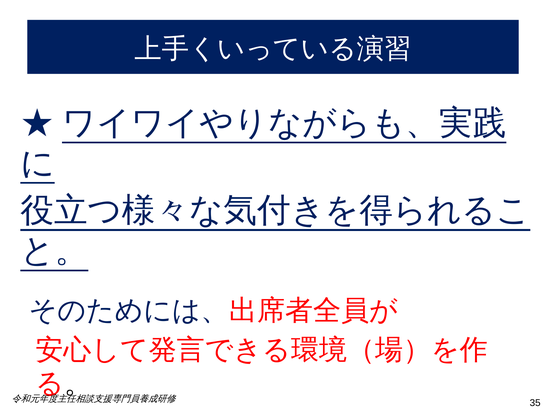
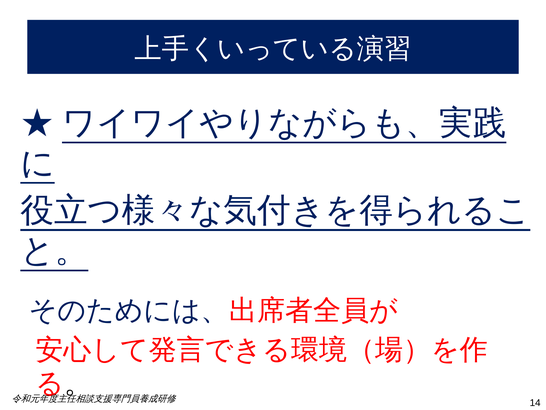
35: 35 -> 14 (535, 402)
